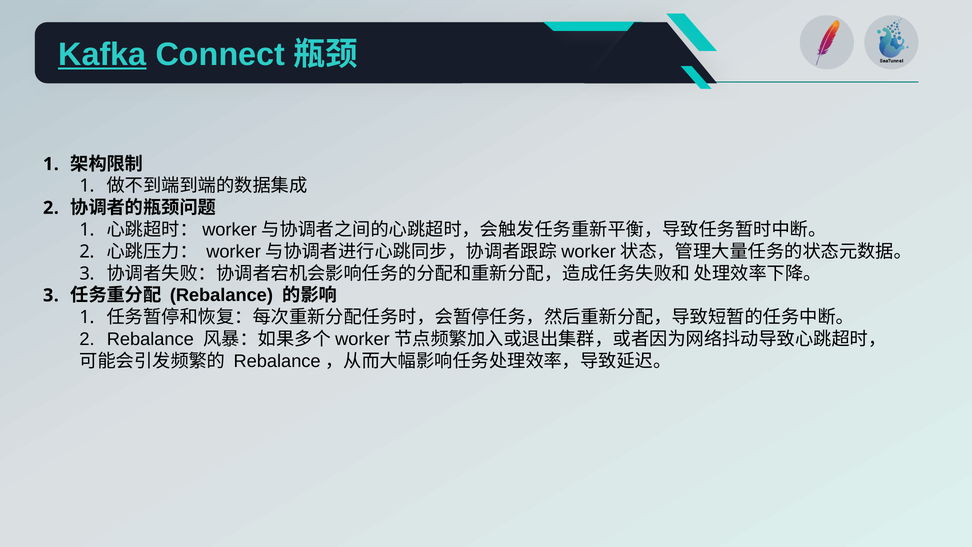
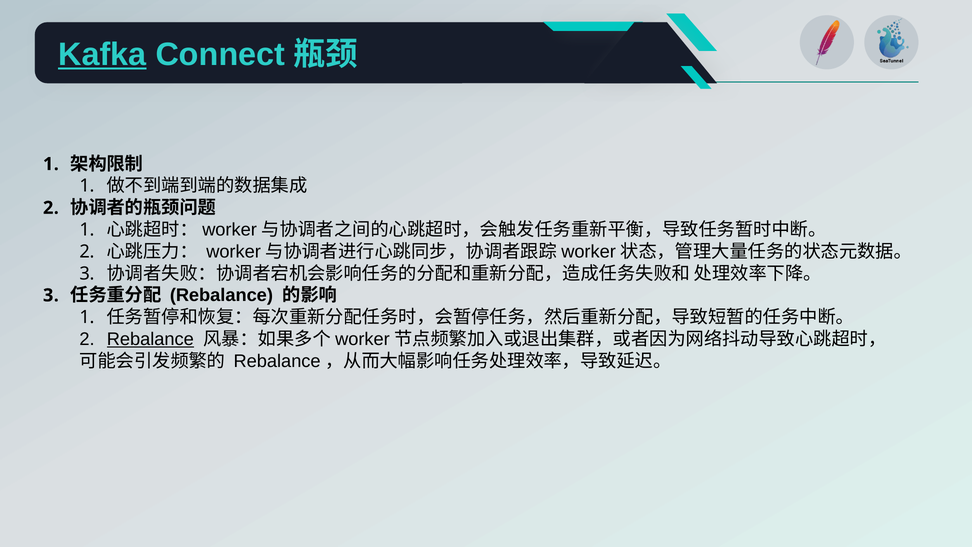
Rebalance underline: none -> present (150, 339)
